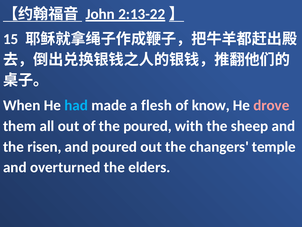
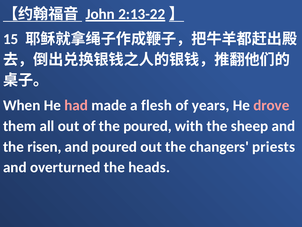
had colour: light blue -> pink (76, 105)
know: know -> years (211, 105)
temple: temple -> priests (274, 146)
elders: elders -> heads (149, 167)
